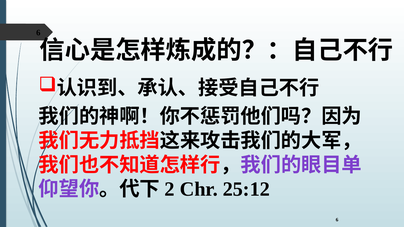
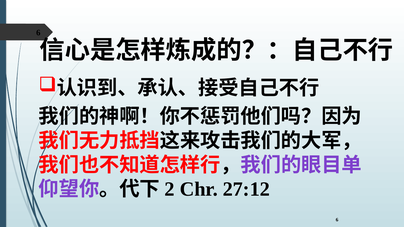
25:12: 25:12 -> 27:12 (246, 189)
